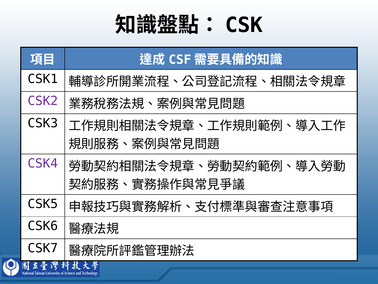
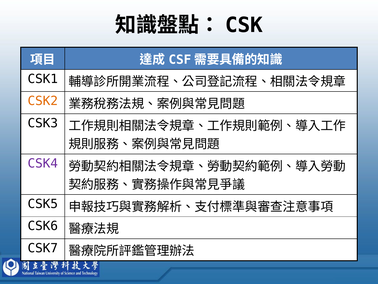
CSK2 colour: purple -> orange (43, 101)
